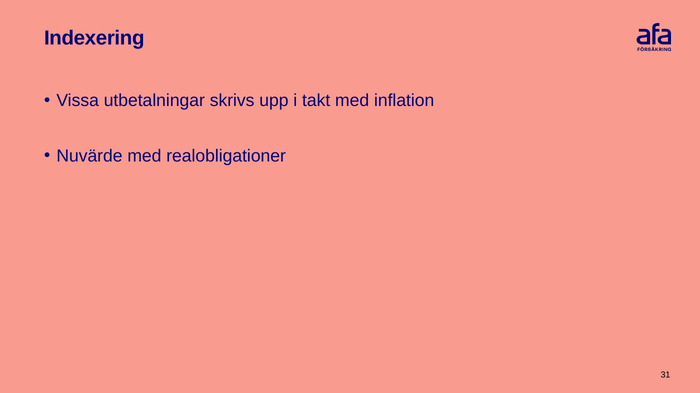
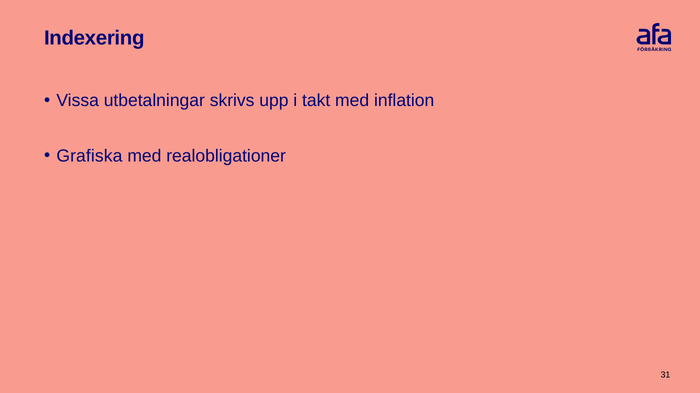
Nuvärde: Nuvärde -> Grafiska (89, 156)
